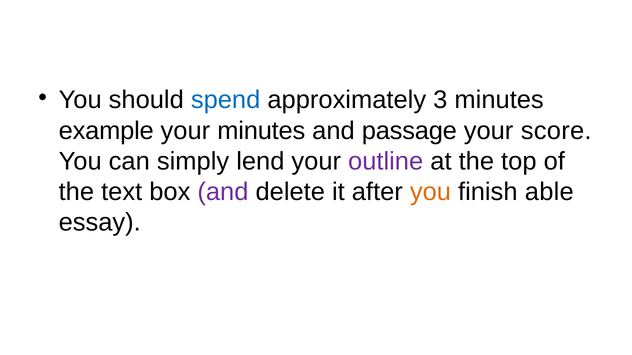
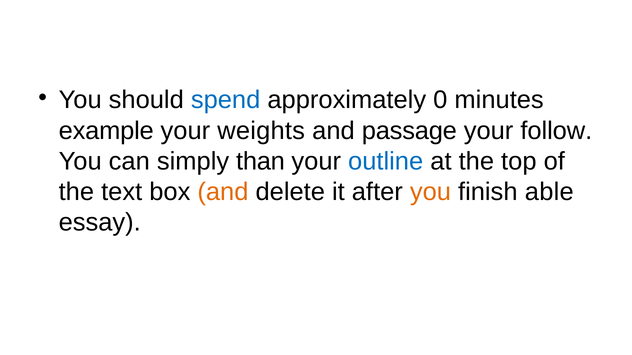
3: 3 -> 0 (440, 100)
your minutes: minutes -> weights (261, 131)
score: score -> follow (556, 131)
lend: lend -> than (260, 161)
outline colour: purple -> blue (386, 161)
and colour: purple -> orange (223, 192)
